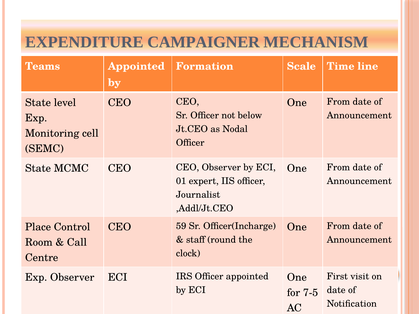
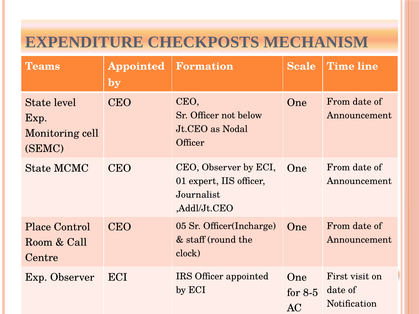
CAMPAIGNER: CAMPAIGNER -> CHECKPOSTS (203, 42)
59: 59 -> 05 (181, 226)
7-5: 7-5 -> 8-5 (311, 293)
